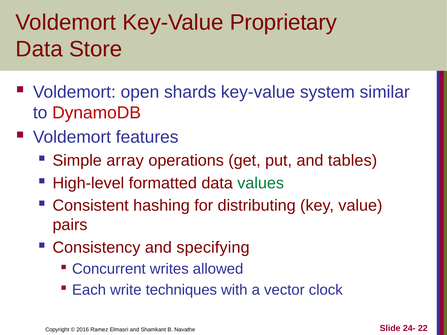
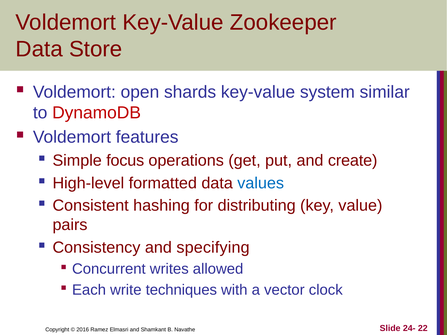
Proprietary: Proprietary -> Zookeeper (283, 22)
array: array -> focus (125, 161)
tables: tables -> create (353, 161)
values colour: green -> blue (261, 183)
